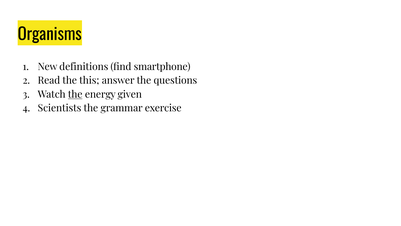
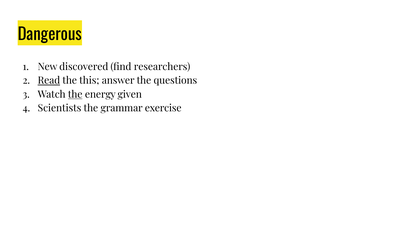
Organisms: Organisms -> Dangerous (50, 35)
definitions: definitions -> discovered (84, 67)
smartphone: smartphone -> researchers (162, 67)
Read underline: none -> present (49, 80)
